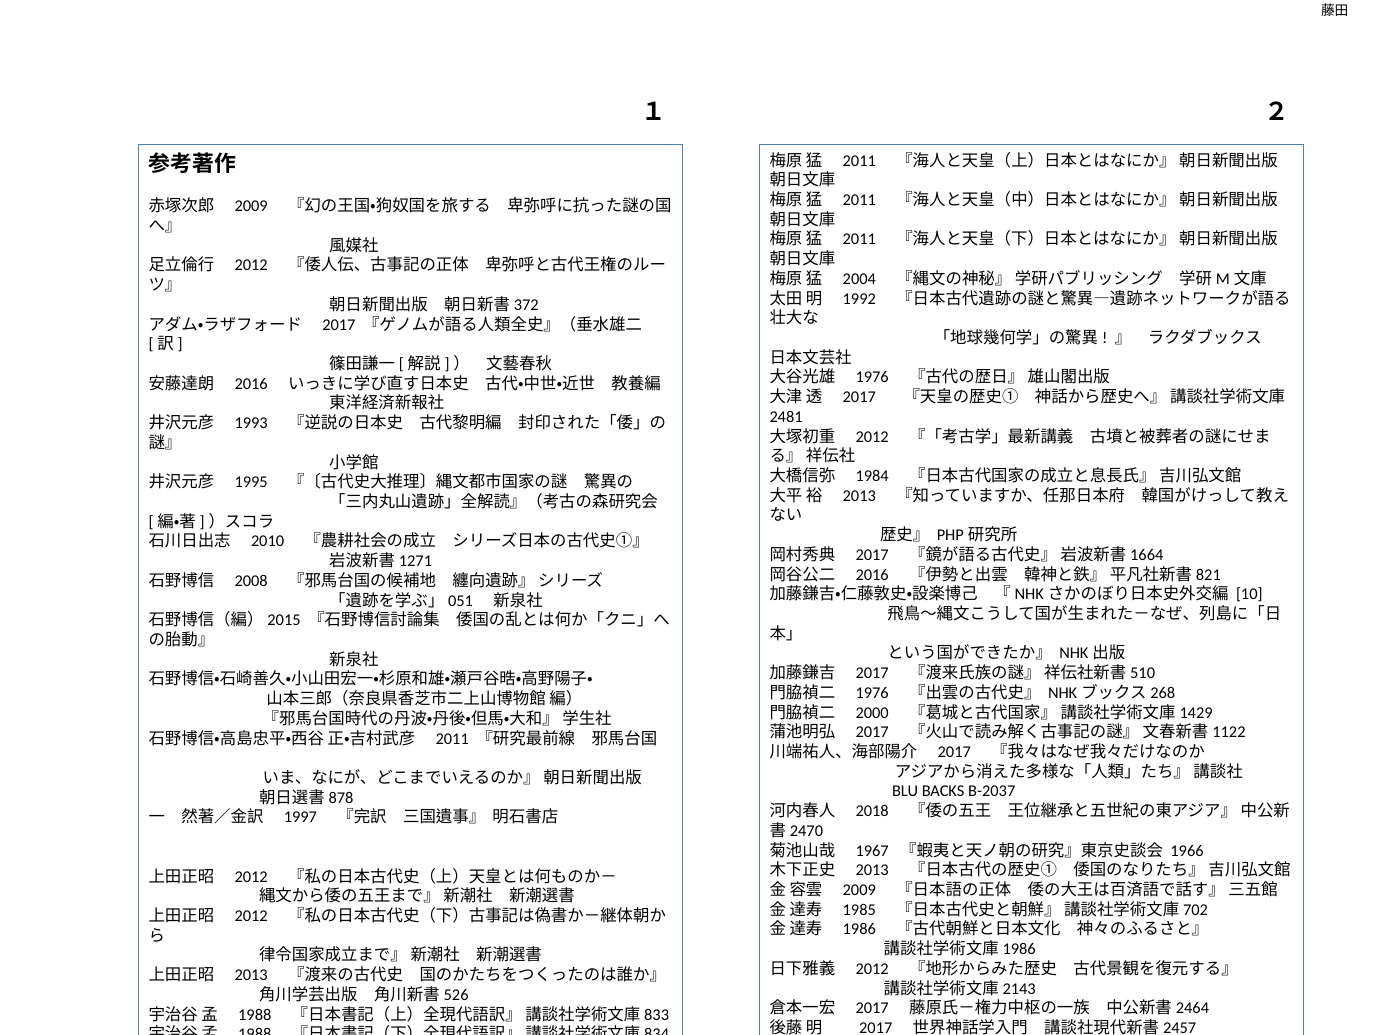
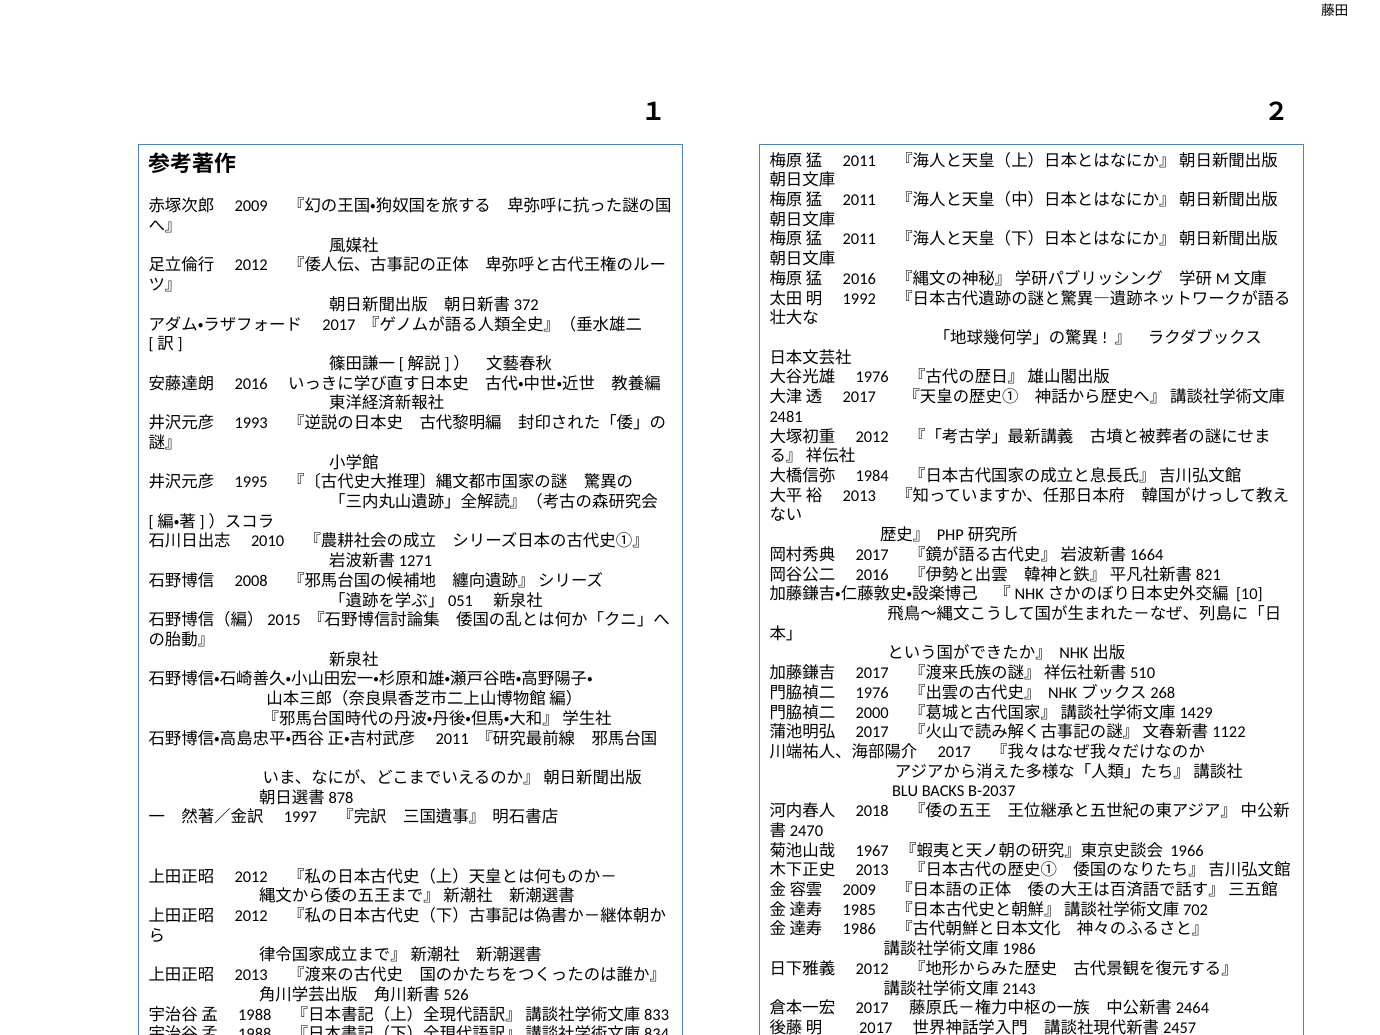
2004: 2004 -> 2016 (859, 279)
